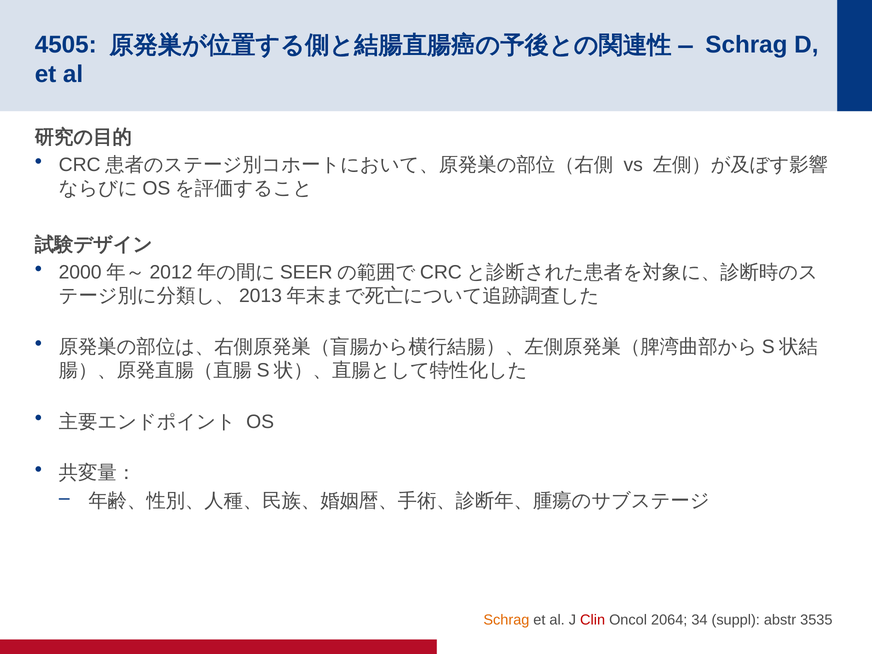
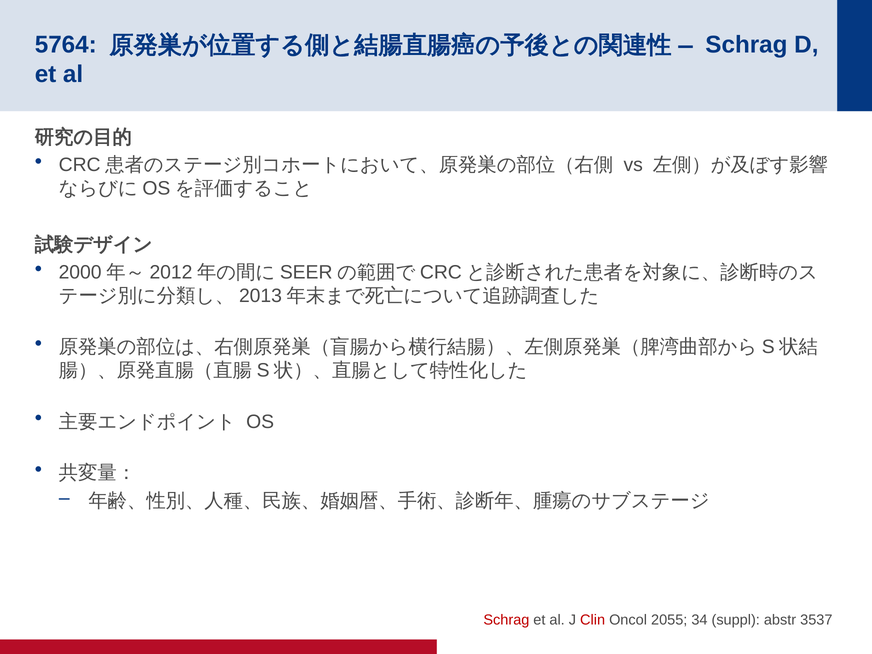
4505: 4505 -> 5764 (66, 45)
Schrag colour: orange -> red (506, 620)
2064: 2064 -> 2055 (669, 620)
3535: 3535 -> 3537 (816, 620)
